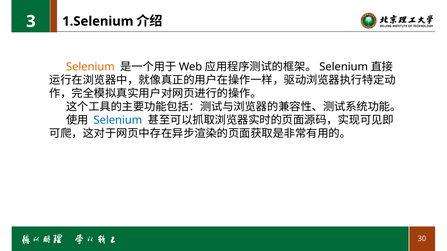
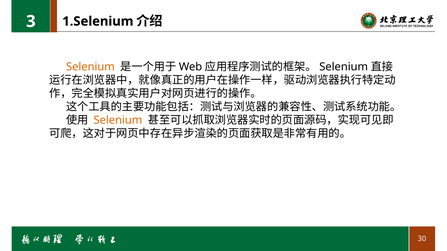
Selenium colour: blue -> orange (118, 120)
